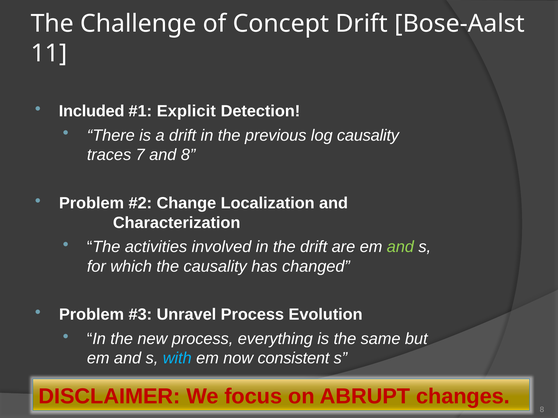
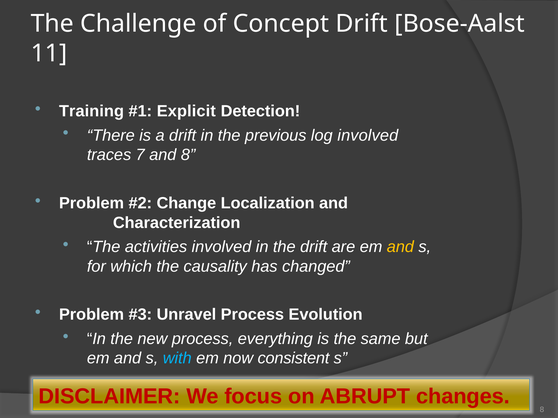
Included: Included -> Training (91, 111)
log causality: causality -> involved (368, 135)
and colour: light green -> yellow (400, 247)
